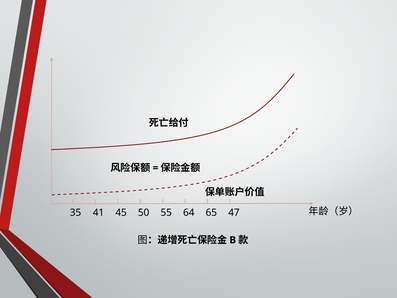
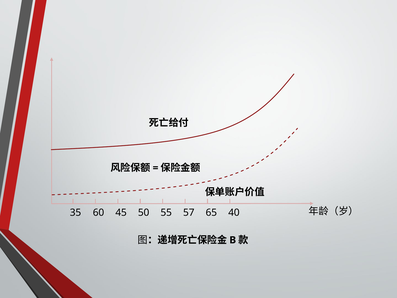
41: 41 -> 60 (98, 213)
64: 64 -> 57 (189, 213)
47: 47 -> 40 (234, 213)
